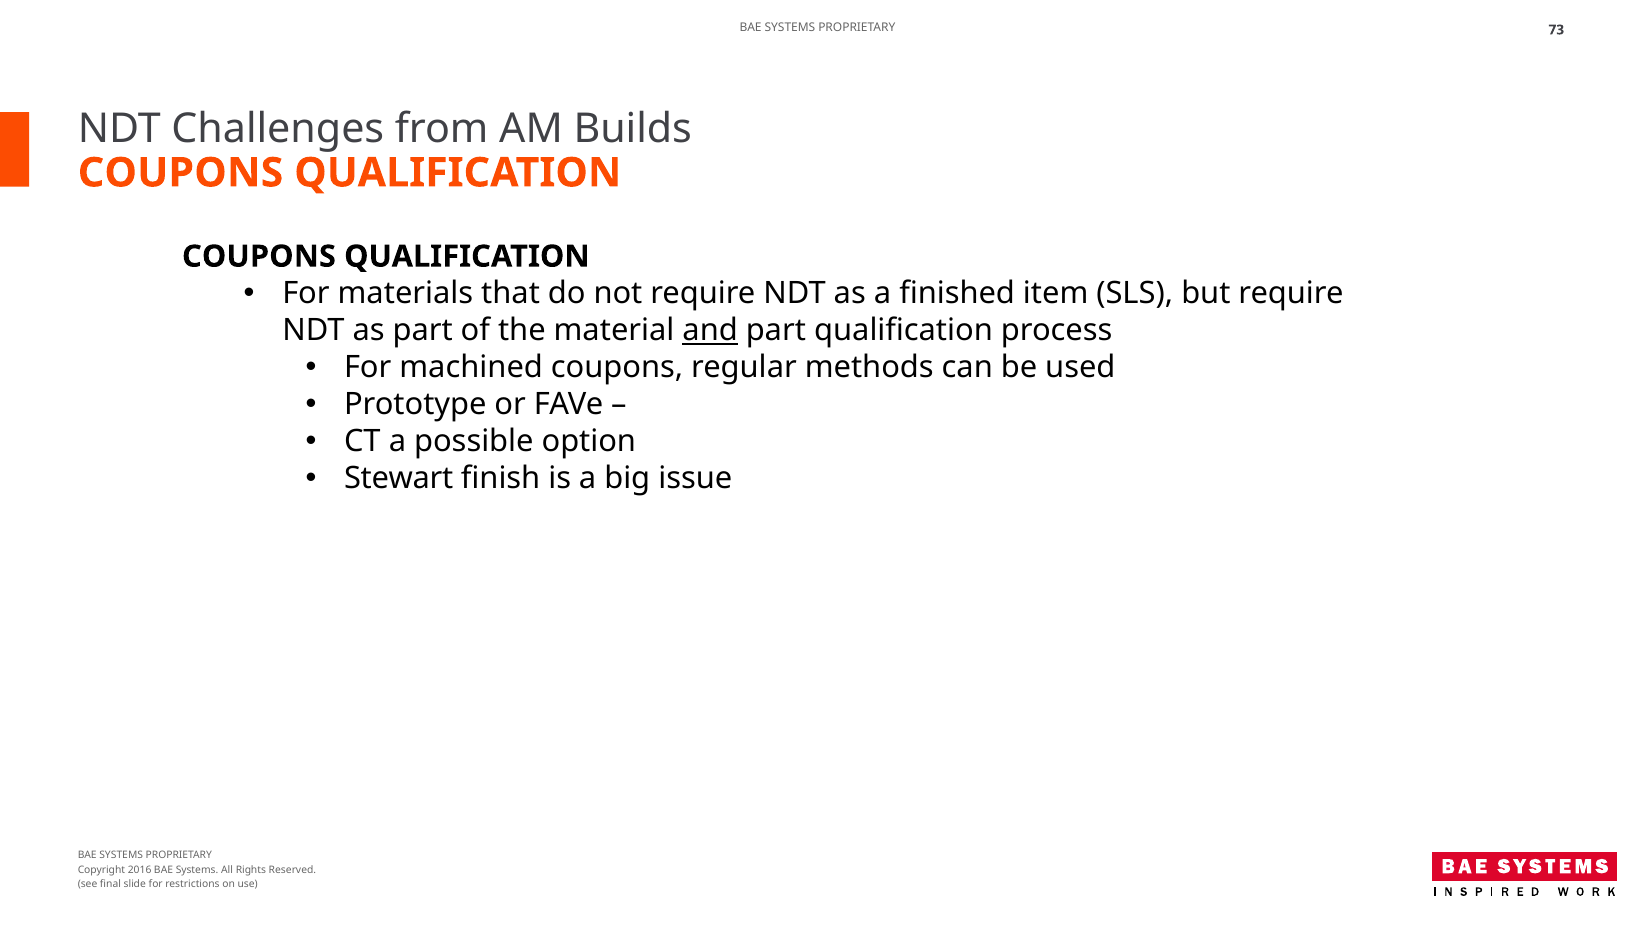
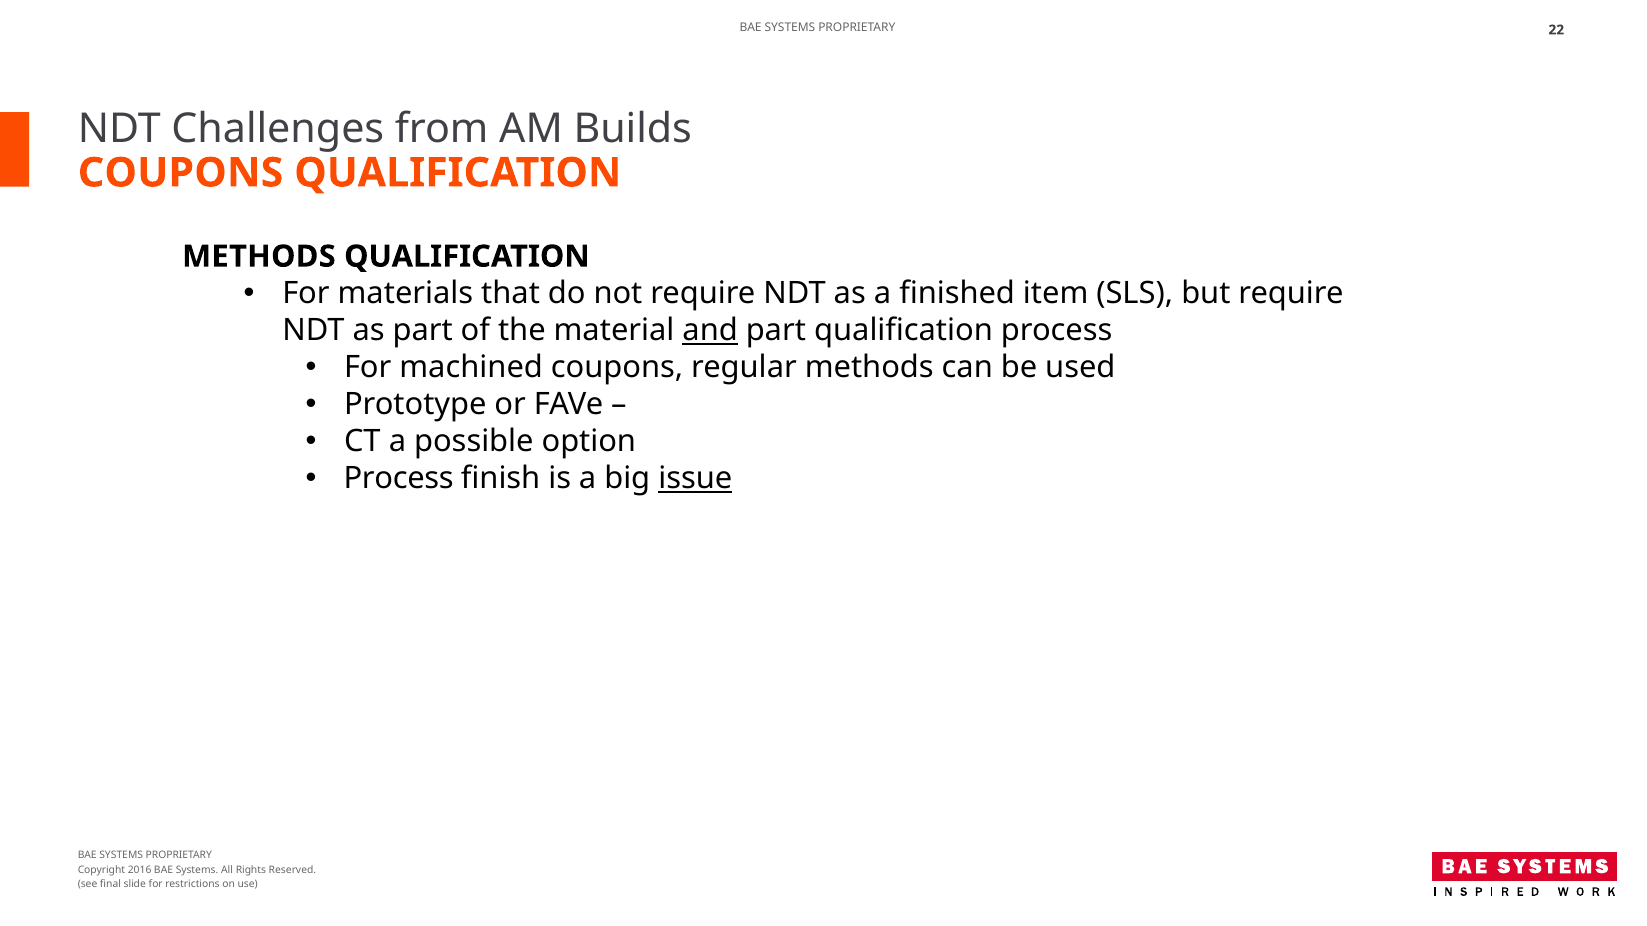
73: 73 -> 22 (1556, 30)
COUPONS: COUPONS -> METHODS (259, 257)
Stewart: Stewart -> Process (399, 479)
issue underline: none -> present (695, 479)
